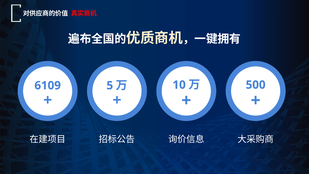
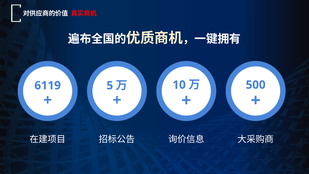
6109: 6109 -> 6119 (48, 85)
